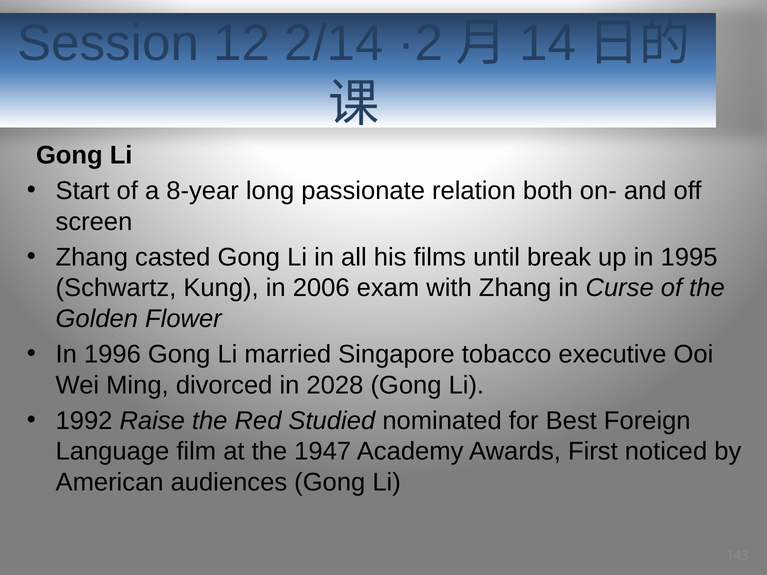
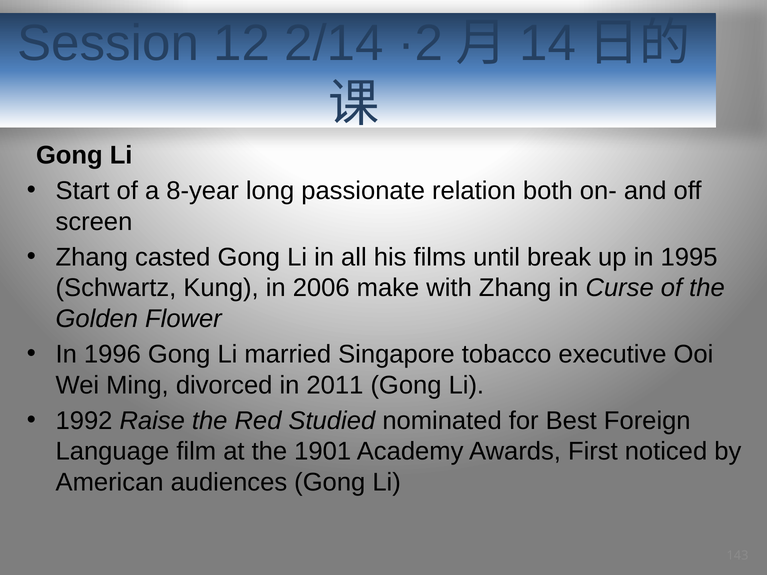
exam: exam -> make (388, 288)
2028: 2028 -> 2011 (335, 385)
1947: 1947 -> 1901 (323, 452)
